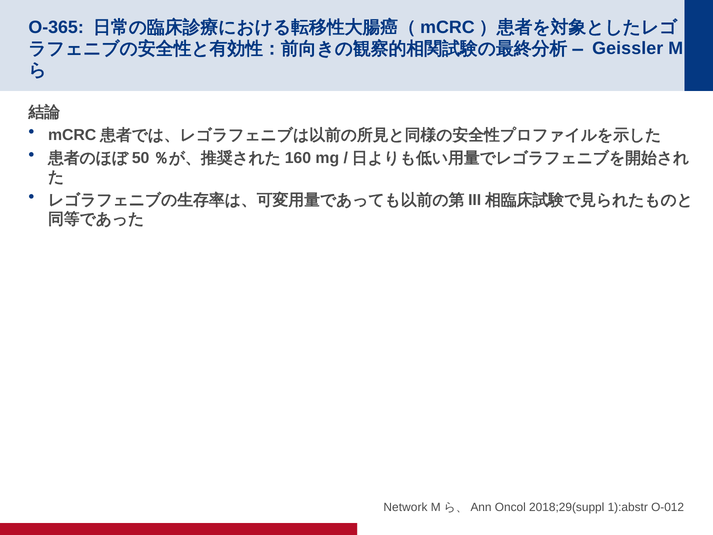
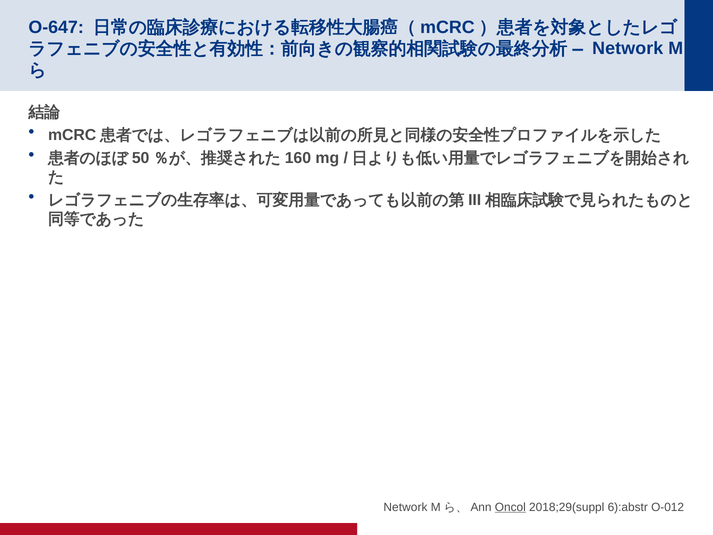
O-365: O-365 -> O-647 (56, 27)
Geissler: Geissler -> Network (628, 49)
Oncol underline: none -> present (510, 507)
1):abstr: 1):abstr -> 6):abstr (628, 507)
